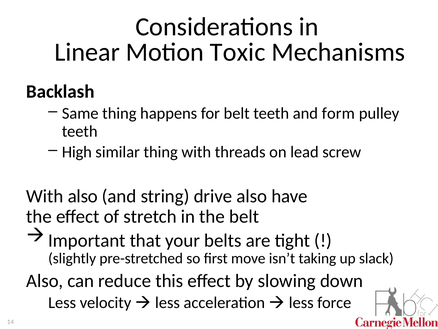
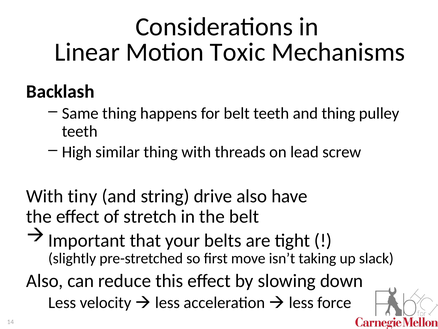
and form: form -> thing (338, 113)
With also: also -> tiny (83, 196)
